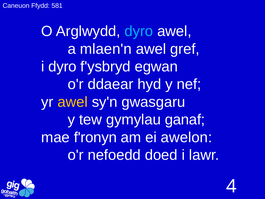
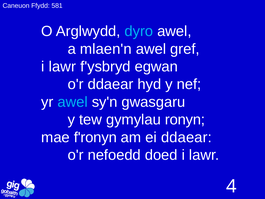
dyro: dyro -> lawr (62, 67)
awel colour: yellow -> light blue (73, 102)
ganaf: ganaf -> ronyn (185, 120)
ei awelon: awelon -> ddaear (186, 137)
